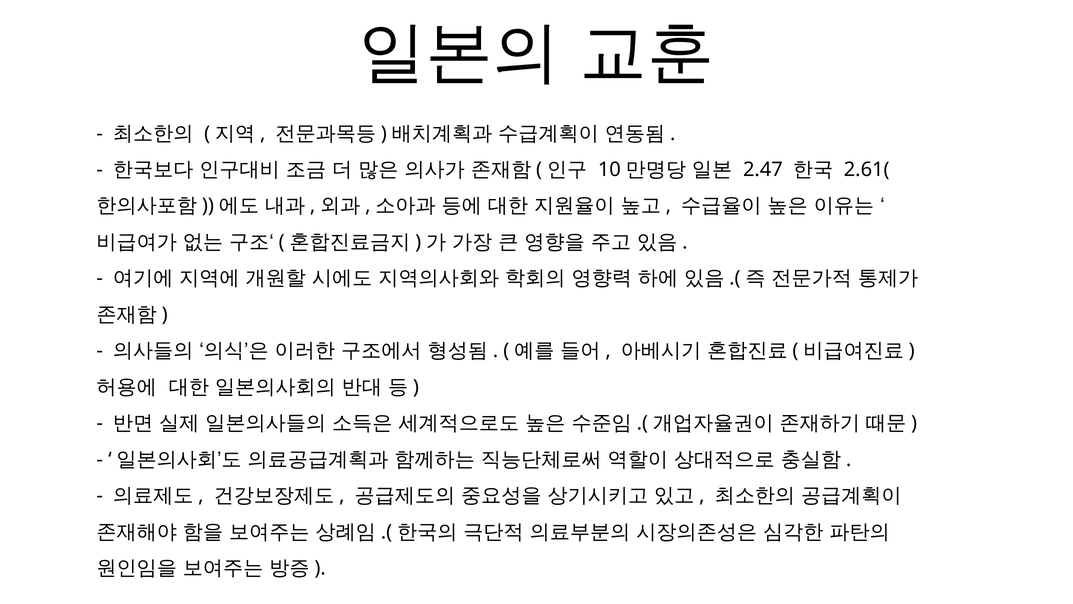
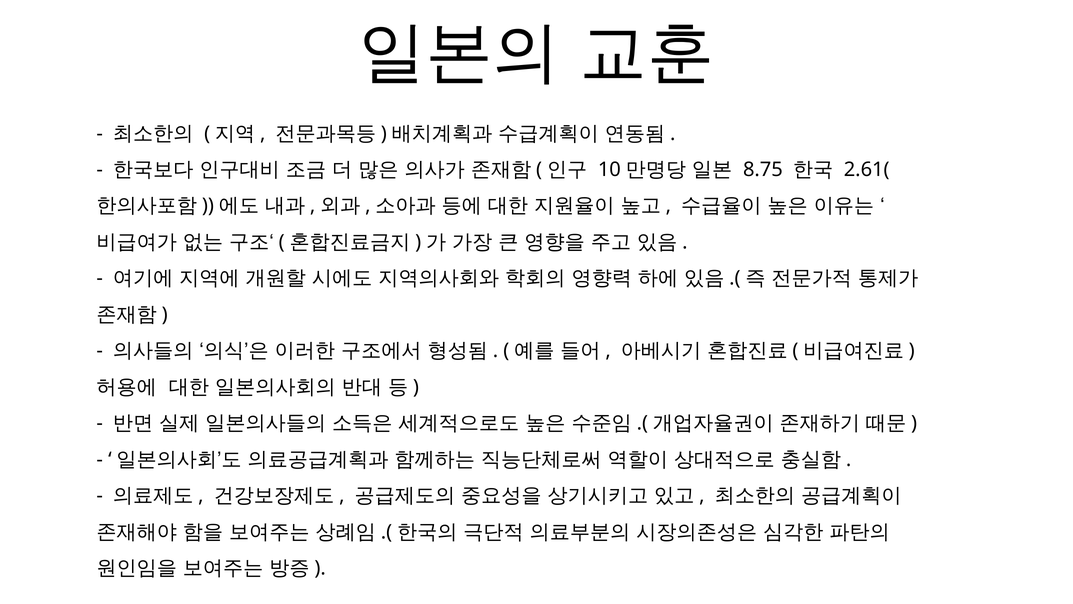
2.47: 2.47 -> 8.75 (763, 169)
